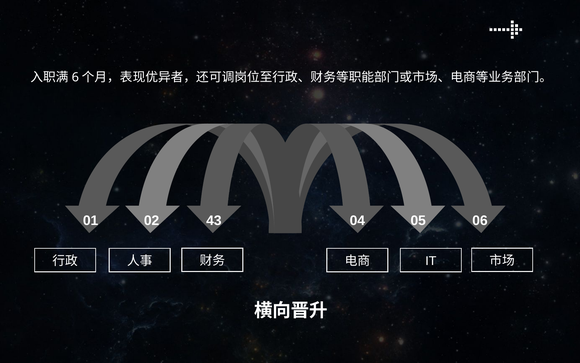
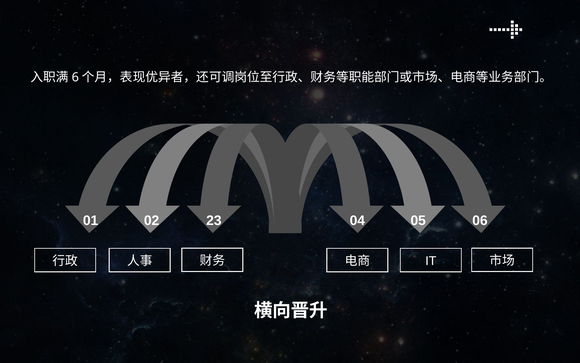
43: 43 -> 23 (214, 220)
